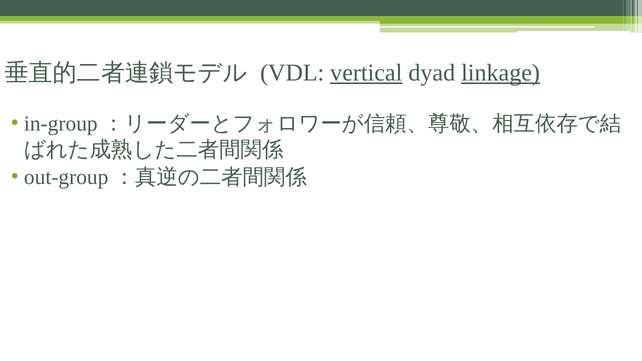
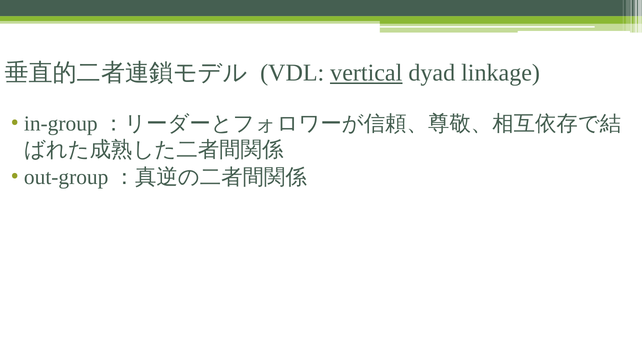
linkage underline: present -> none (501, 73)
